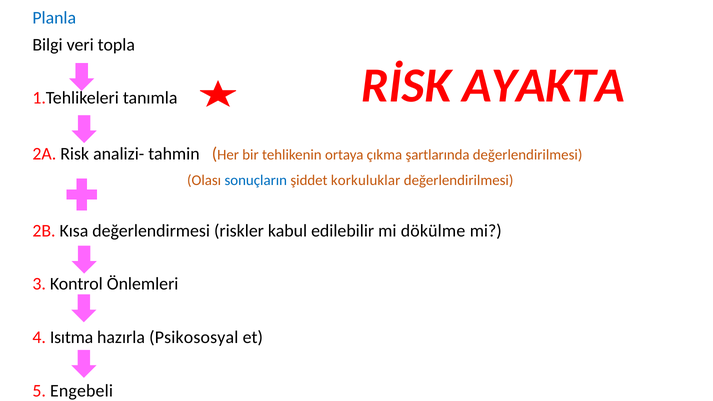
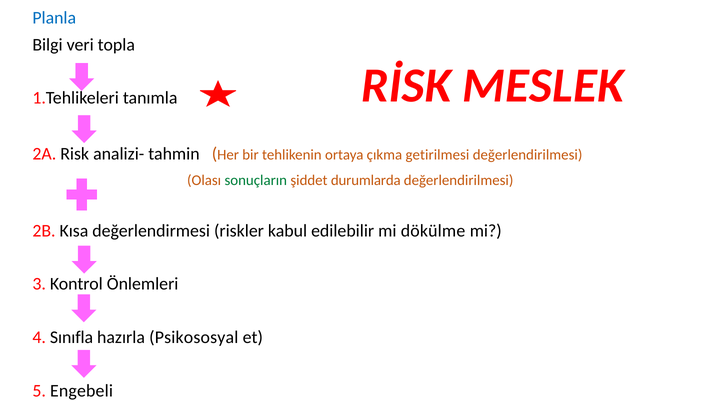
AYAKTA: AYAKTA -> MESLEK (543, 86)
şartlarında: şartlarında -> getirilmesi (437, 155)
sonuçların colour: blue -> green (256, 181)
korkuluklar: korkuluklar -> durumlarda (366, 181)
Isıtma: Isıtma -> Sınıfla (72, 337)
